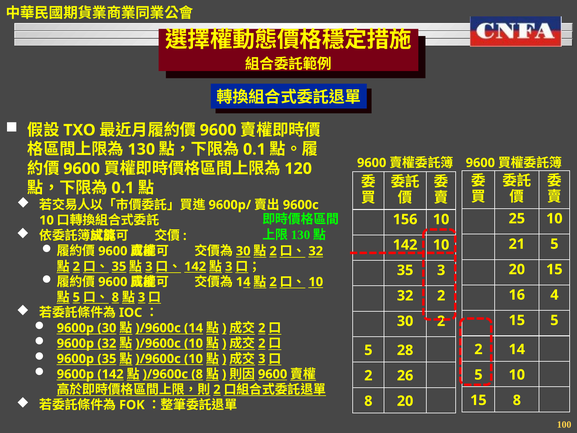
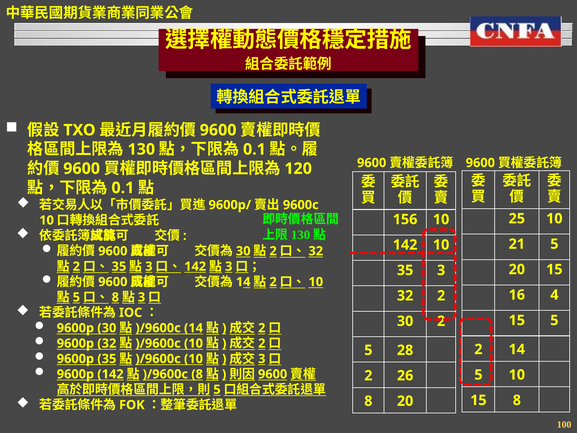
2: 2 -> 5 (217, 389)
